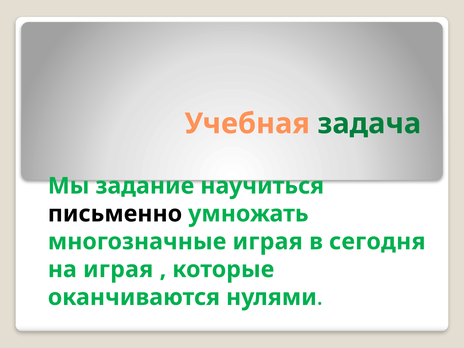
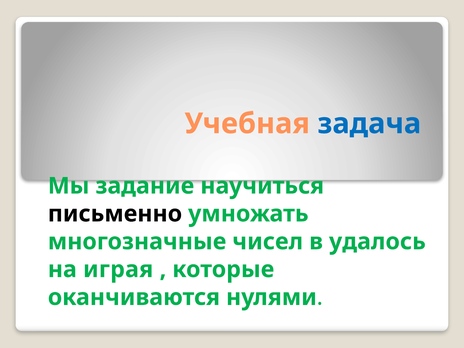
задача colour: green -> blue (369, 124)
многозначные играя: играя -> чисел (268, 242)
сегодня: сегодня -> удалось (377, 242)
